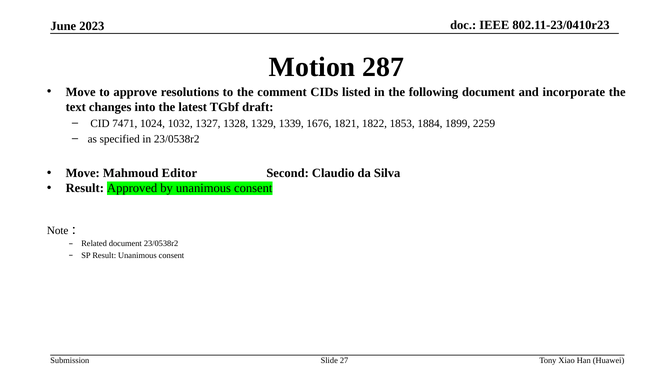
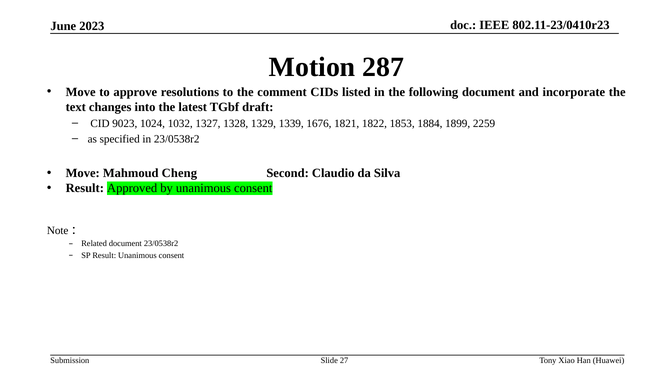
7471: 7471 -> 9023 (125, 123)
Editor: Editor -> Cheng (179, 173)
